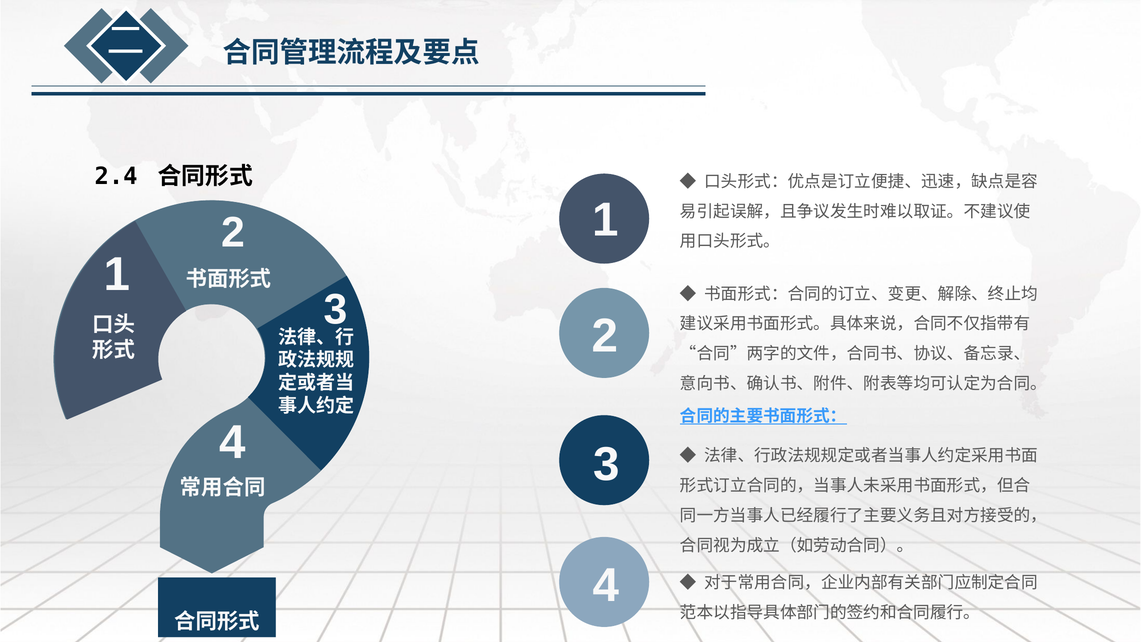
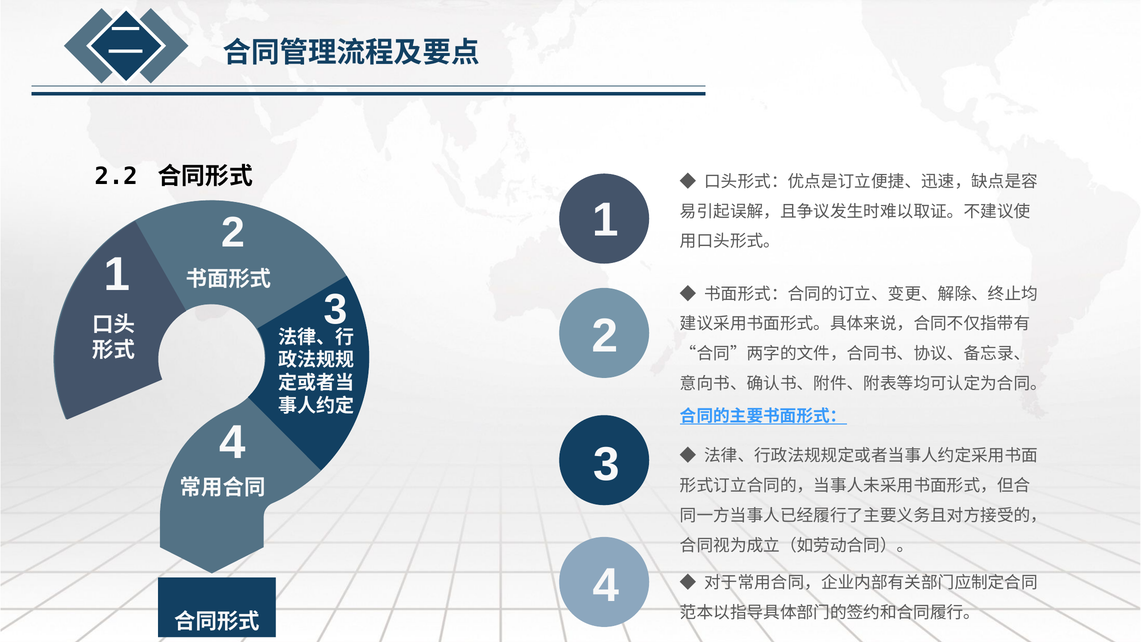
2.4: 2.4 -> 2.2 (116, 176)
